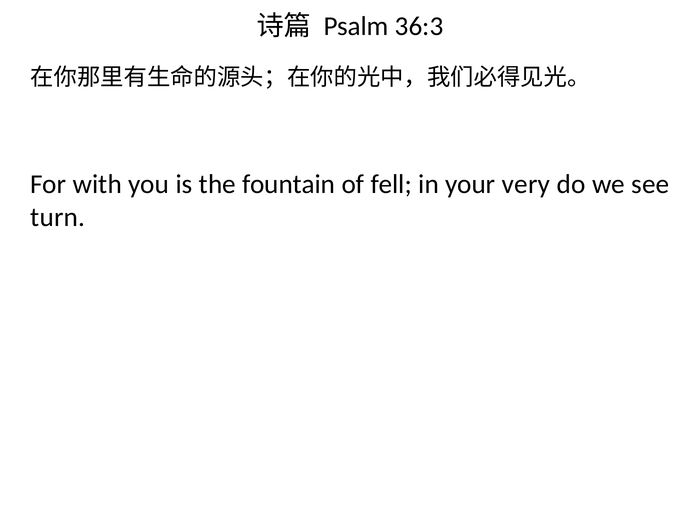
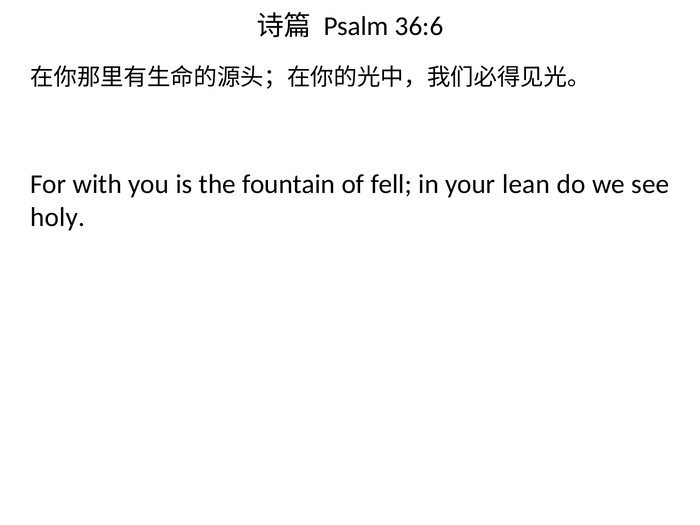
36:3: 36:3 -> 36:6 (419, 26)
very: very -> lean (526, 184)
turn: turn -> holy (58, 217)
